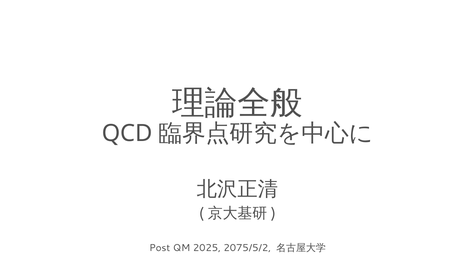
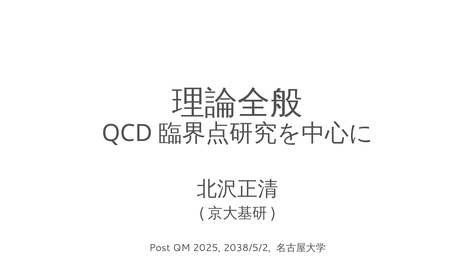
2075/5/2: 2075/5/2 -> 2038/5/2 (247, 248)
